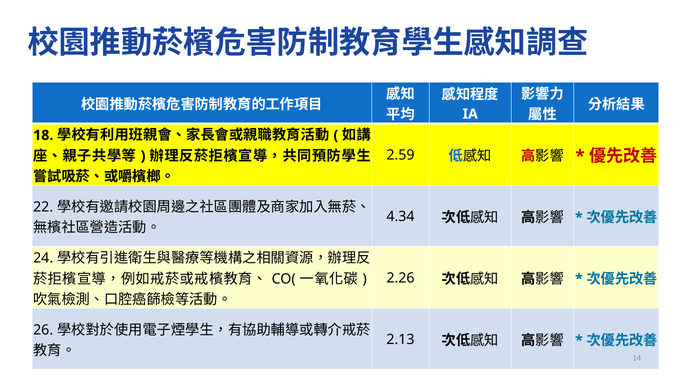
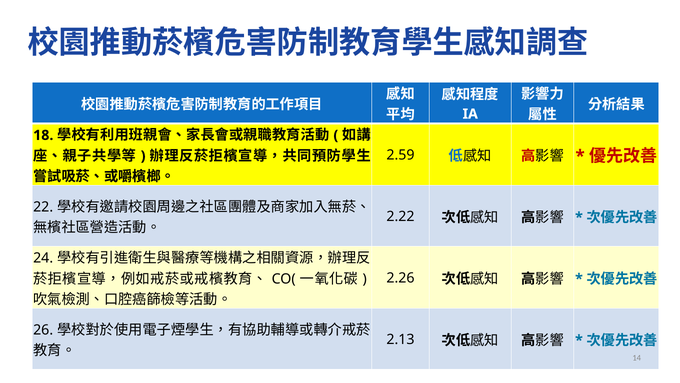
4.34: 4.34 -> 2.22 (401, 216)
